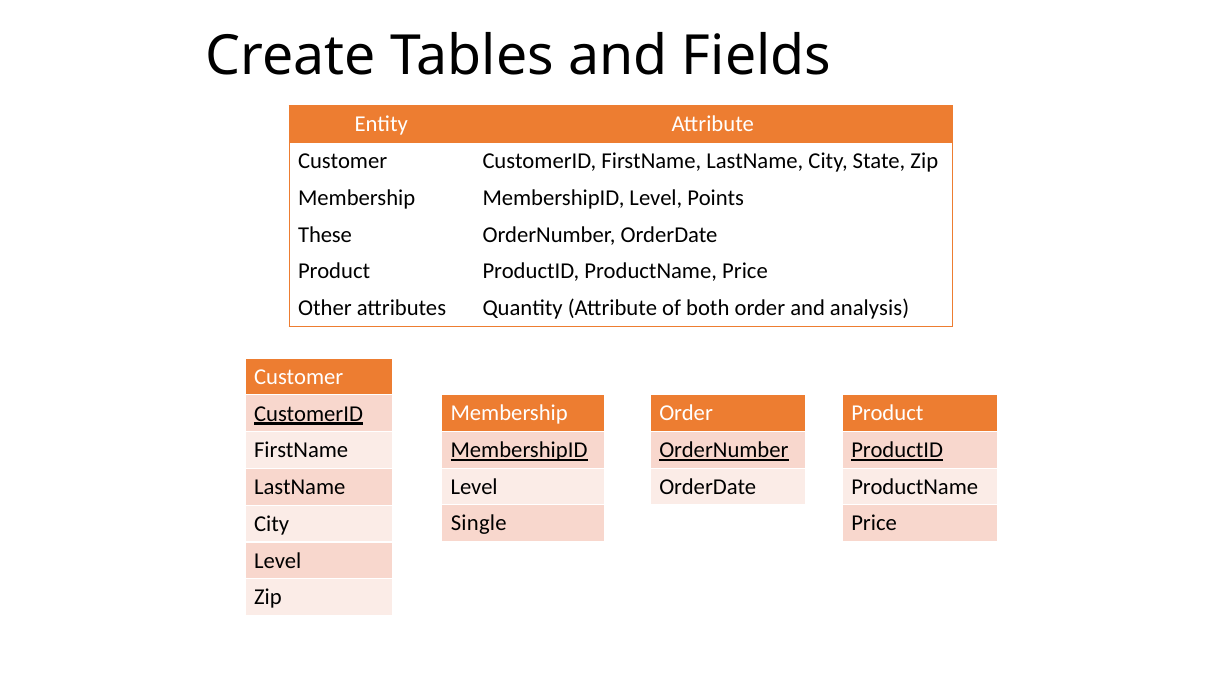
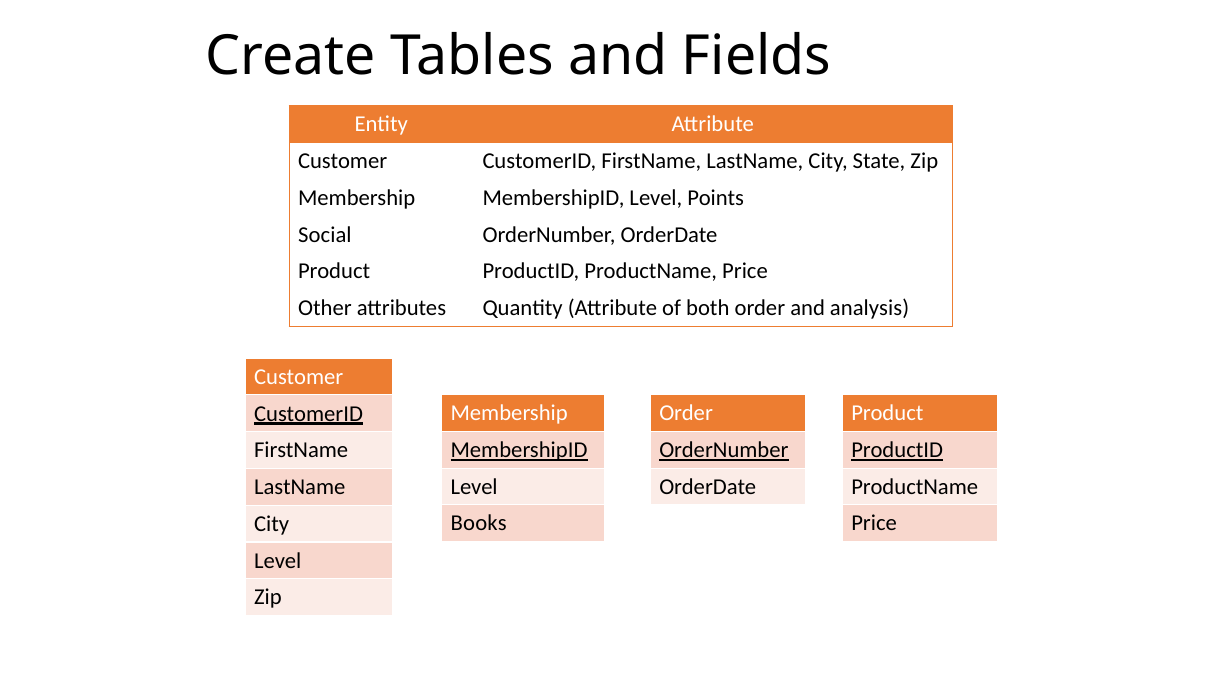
These: These -> Social (325, 235)
Single: Single -> Books (479, 524)
